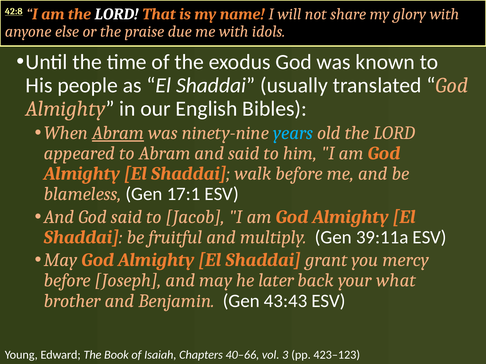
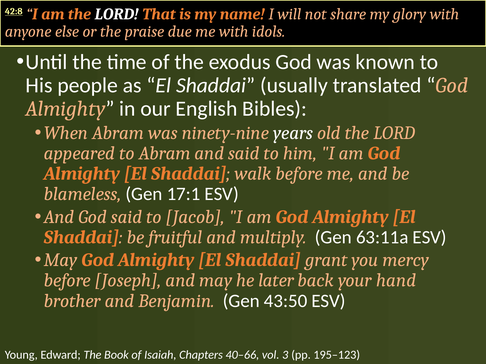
Abram underline: present -> none (118, 133)
years colour: light blue -> white (293, 133)
39:11a: 39:11a -> 63:11a (382, 238)
what: what -> hand (396, 281)
43:43: 43:43 -> 43:50 (286, 301)
423–123: 423–123 -> 195–123 (337, 355)
